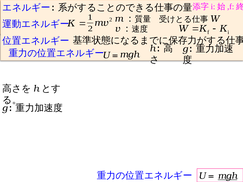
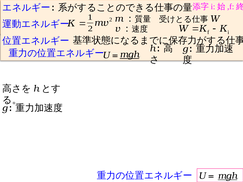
mgh underline: none -> present (130, 54)
